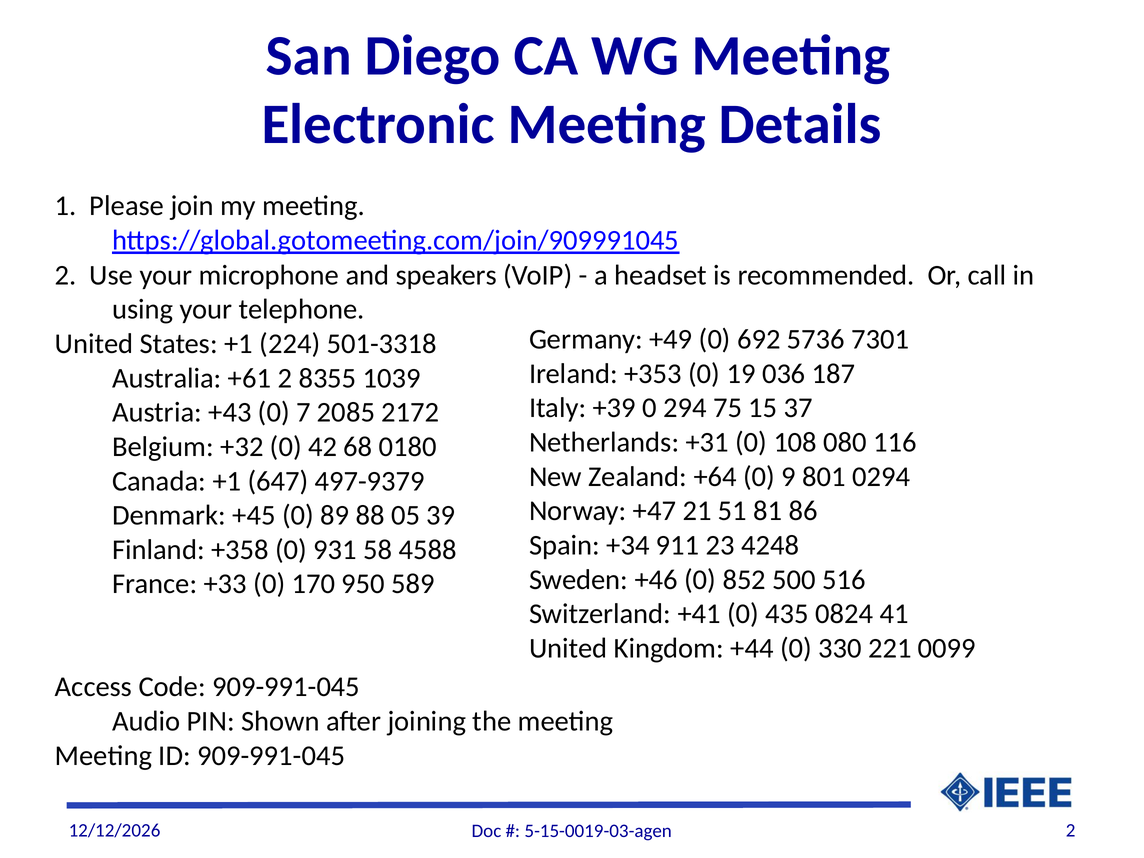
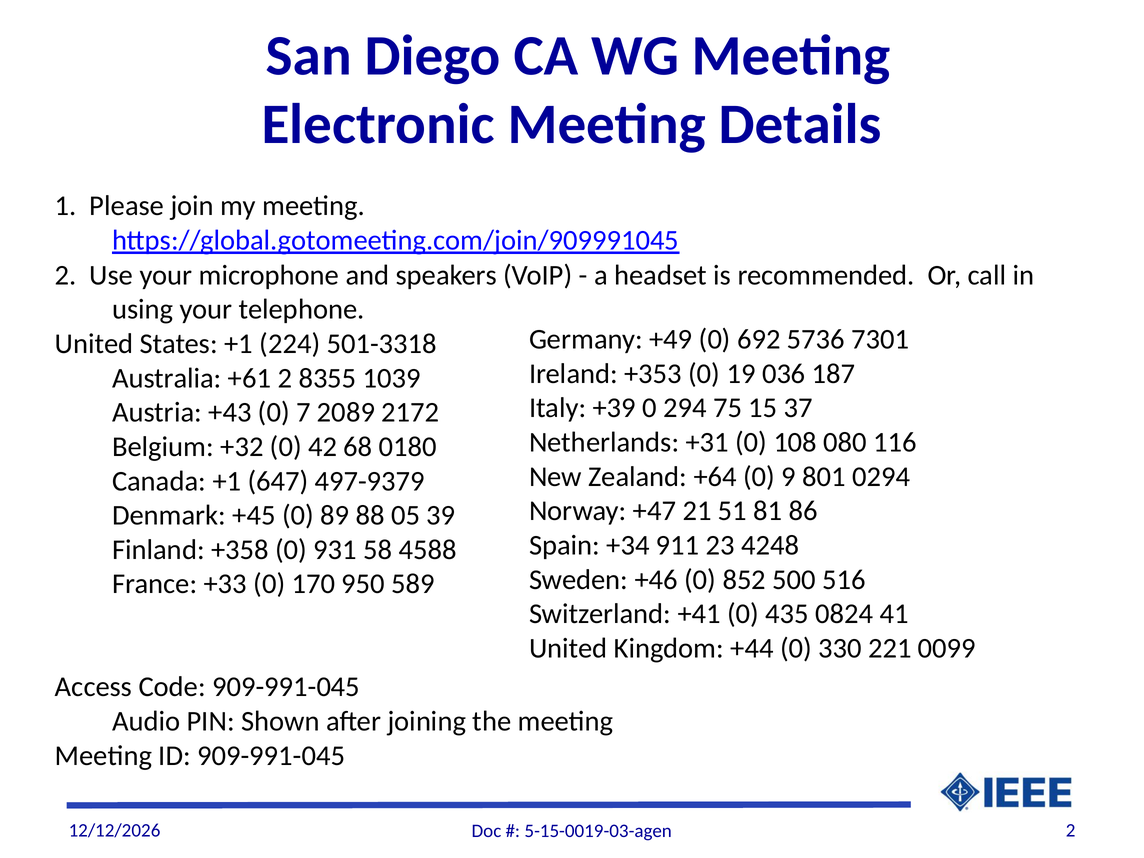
2085: 2085 -> 2089 (346, 412)
